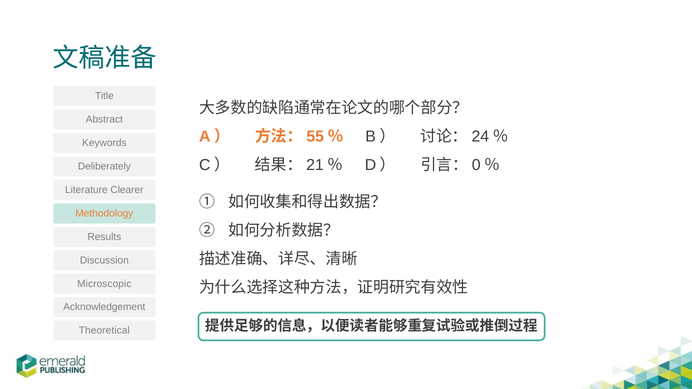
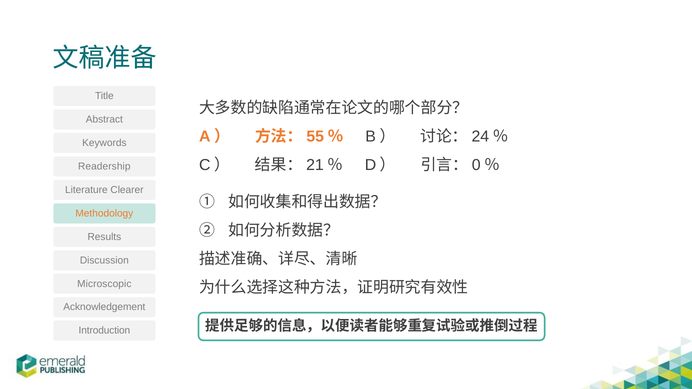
Deliberately: Deliberately -> Readership (104, 166)
Theoretical: Theoretical -> Introduction (104, 331)
